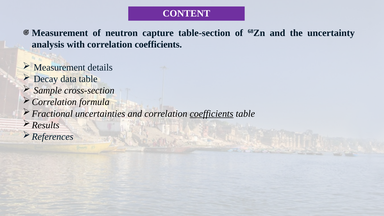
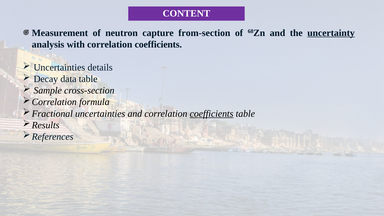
table-section: table-section -> from-section (204, 33)
uncertainty underline: none -> present (331, 33)
Measurement: Measurement -> Uncertainties (59, 68)
